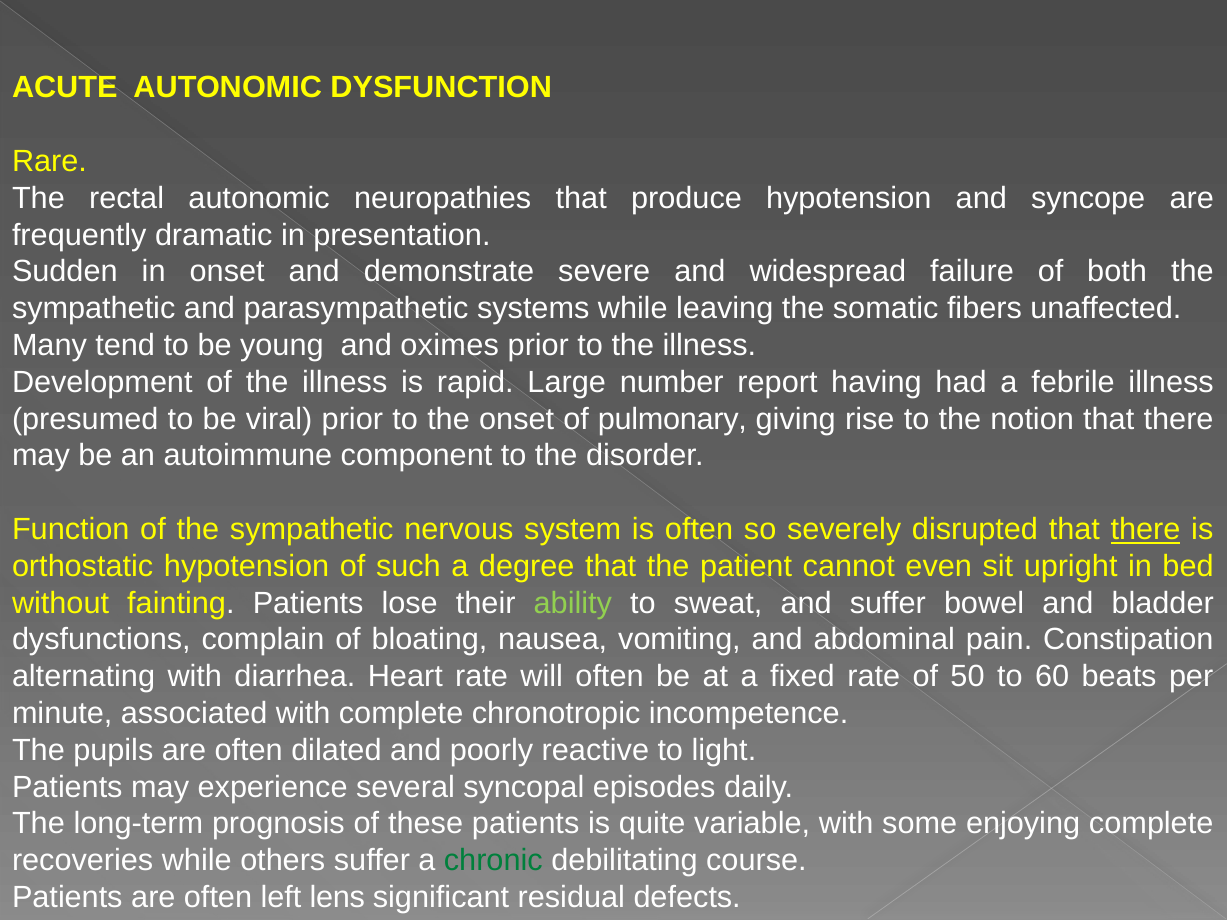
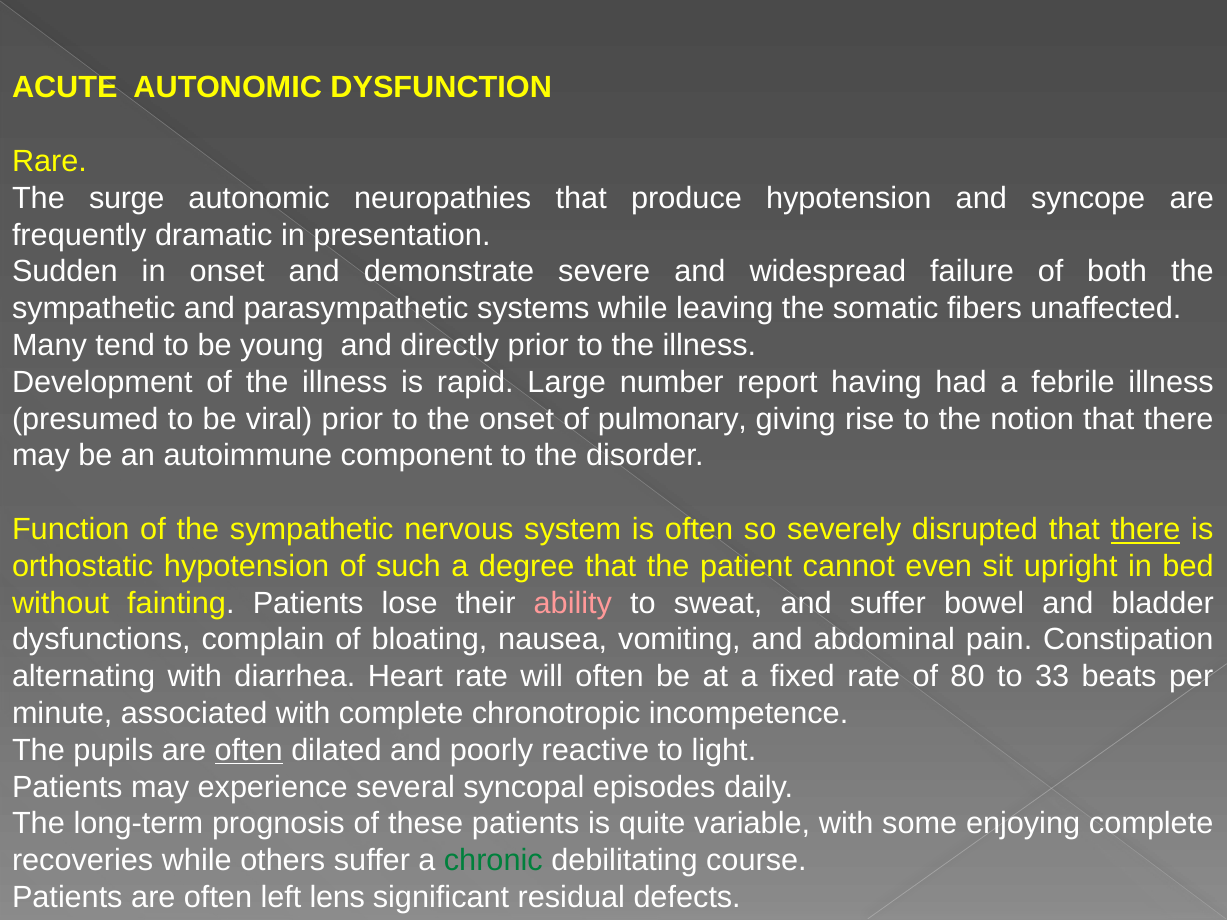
rectal: rectal -> surge (127, 198)
oximes: oximes -> directly (450, 346)
ability colour: light green -> pink (573, 603)
50: 50 -> 80 (968, 677)
60: 60 -> 33 (1052, 677)
often underline: none -> present (249, 750)
